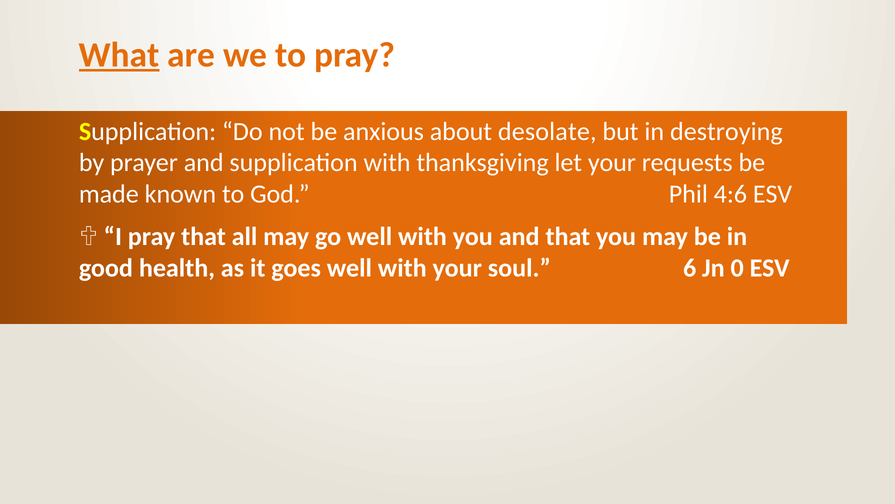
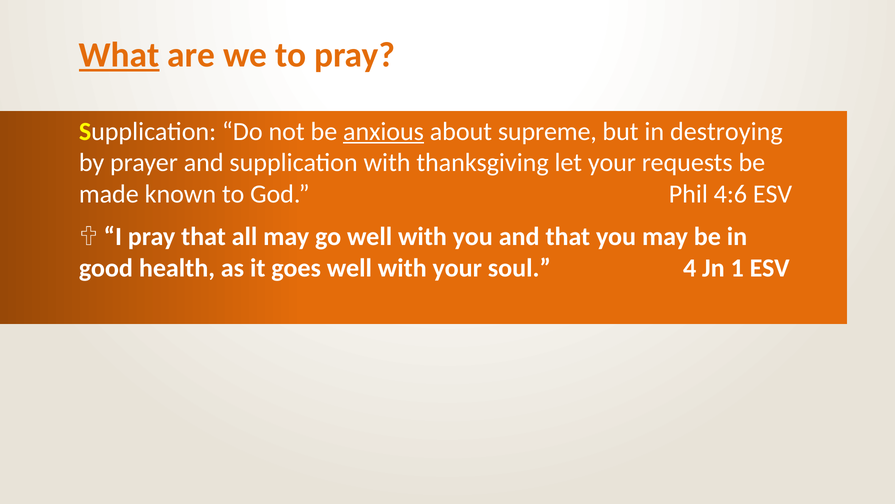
anxious underline: none -> present (383, 131)
desolate: desolate -> supreme (547, 131)
6: 6 -> 4 (690, 268)
0: 0 -> 1 (737, 268)
